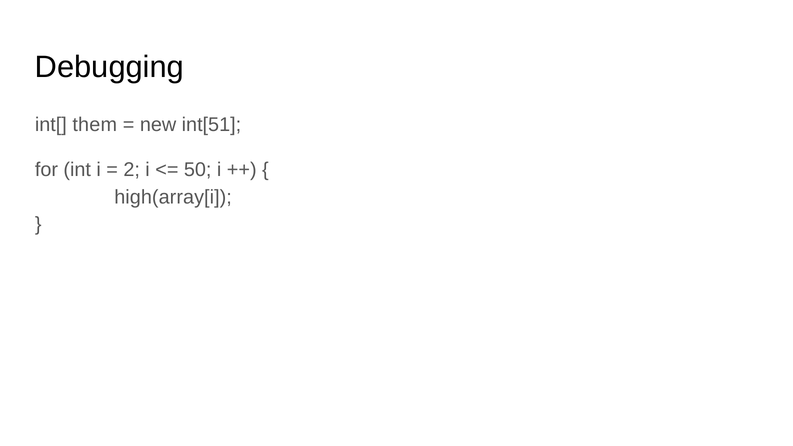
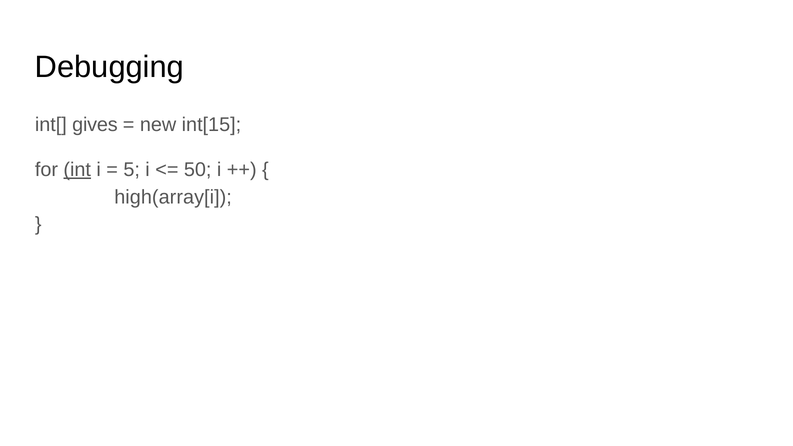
them: them -> gives (95, 125)
int[51: int[51 -> int[15 (211, 125)
int underline: none -> present (77, 170)
2: 2 -> 5 (132, 170)
